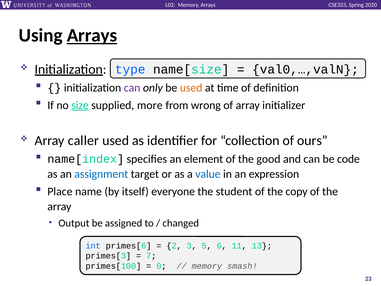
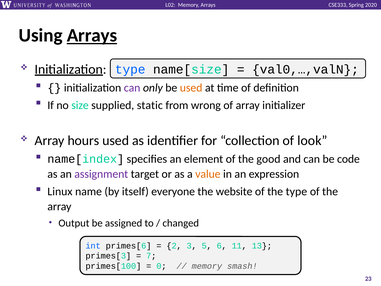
size underline: present -> none (80, 105)
more: more -> static (150, 105)
caller: caller -> hours (83, 140)
ours: ours -> look (312, 140)
assignment colour: blue -> purple (101, 174)
value colour: blue -> orange (208, 174)
Place: Place -> Linux (60, 191)
student: student -> website (234, 191)
the copy: copy -> type (296, 191)
